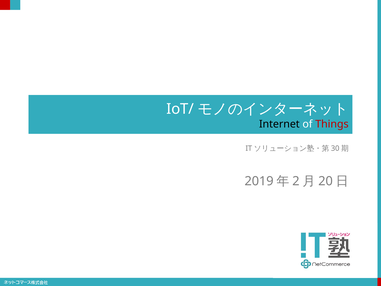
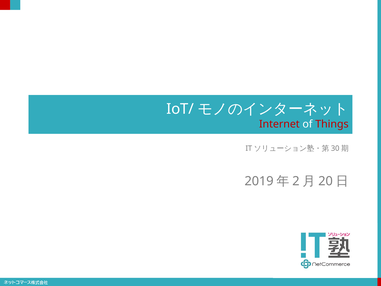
Internet colour: black -> red (279, 124)
